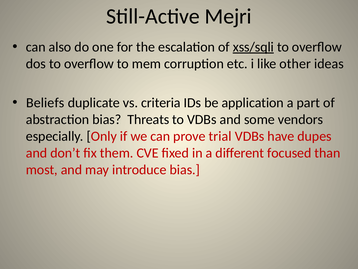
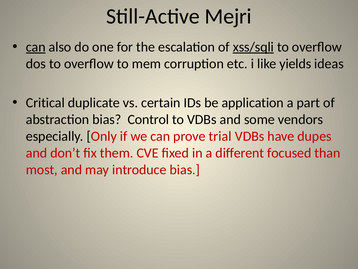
can underline: none -> present (36, 47)
other: other -> yields (295, 64)
Beliefs: Beliefs -> Critical (45, 103)
criteria: criteria -> certain (161, 103)
Threats: Threats -> Control (148, 119)
